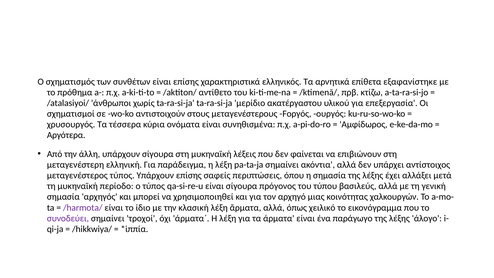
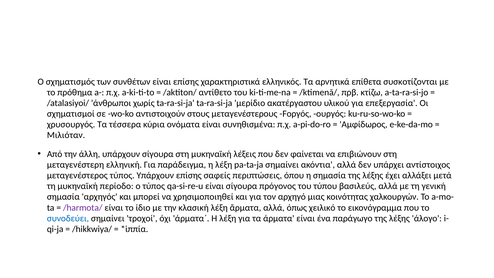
εξαφανίστηκε: εξαφανίστηκε -> συσκοτίζονται (410, 82)
Αργότερα: Αργότερα -> Μιλιόταν (66, 135)
συνοδεύει colour: purple -> blue (68, 218)
